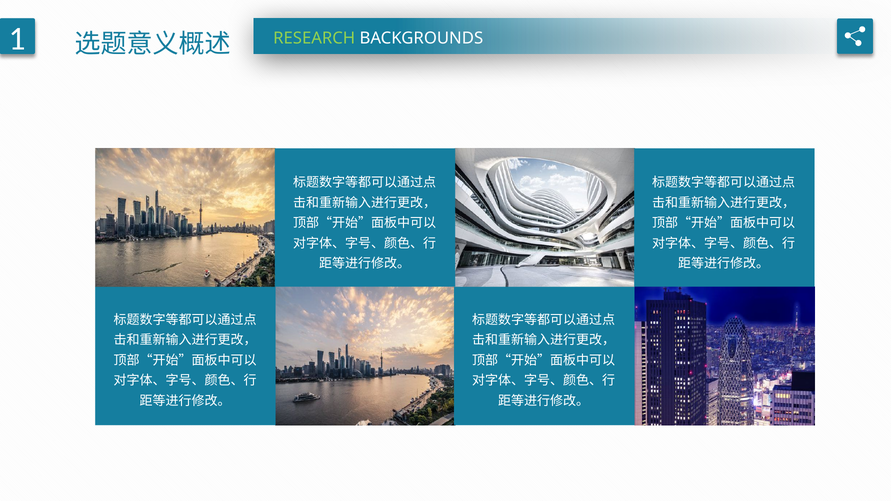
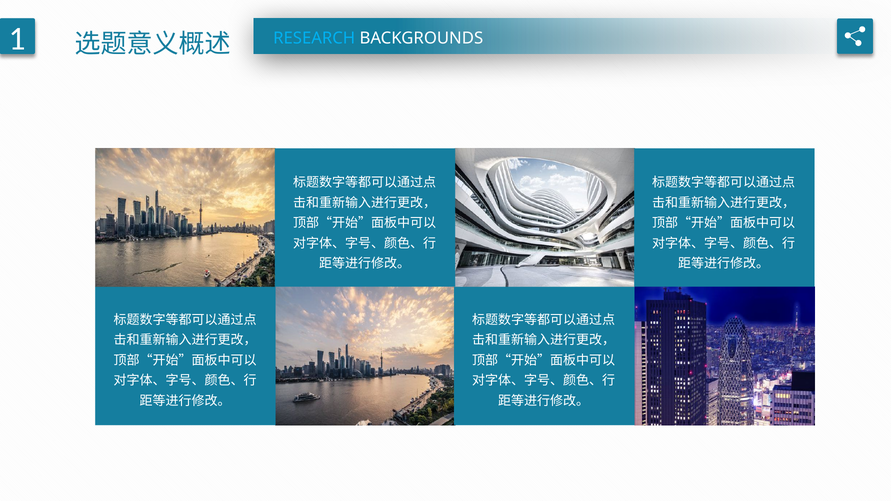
RESEARCH colour: light green -> light blue (314, 38)
